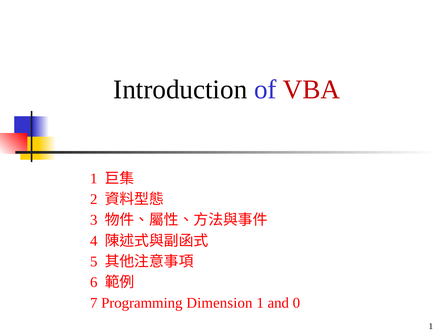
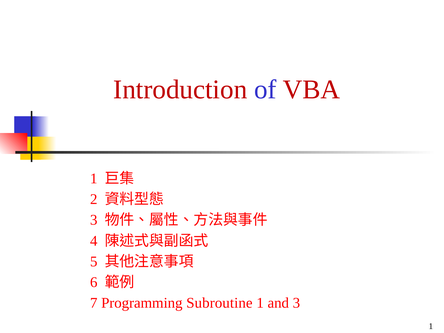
Introduction colour: black -> red (180, 89)
Dimension: Dimension -> Subroutine (219, 303)
and 0: 0 -> 3 (296, 303)
